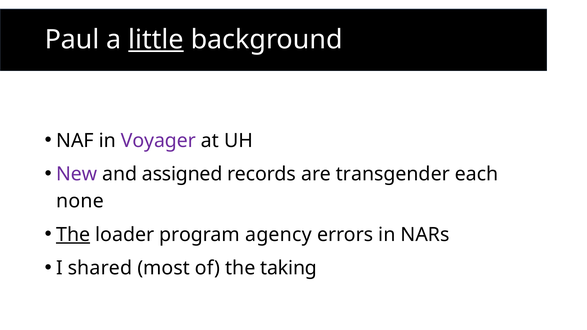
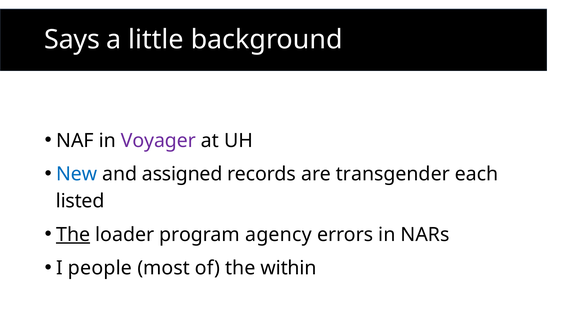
Paul: Paul -> Says (72, 40)
little underline: present -> none (156, 40)
New colour: purple -> blue (77, 174)
none: none -> listed (80, 201)
shared: shared -> people (100, 268)
taking: taking -> within (289, 268)
